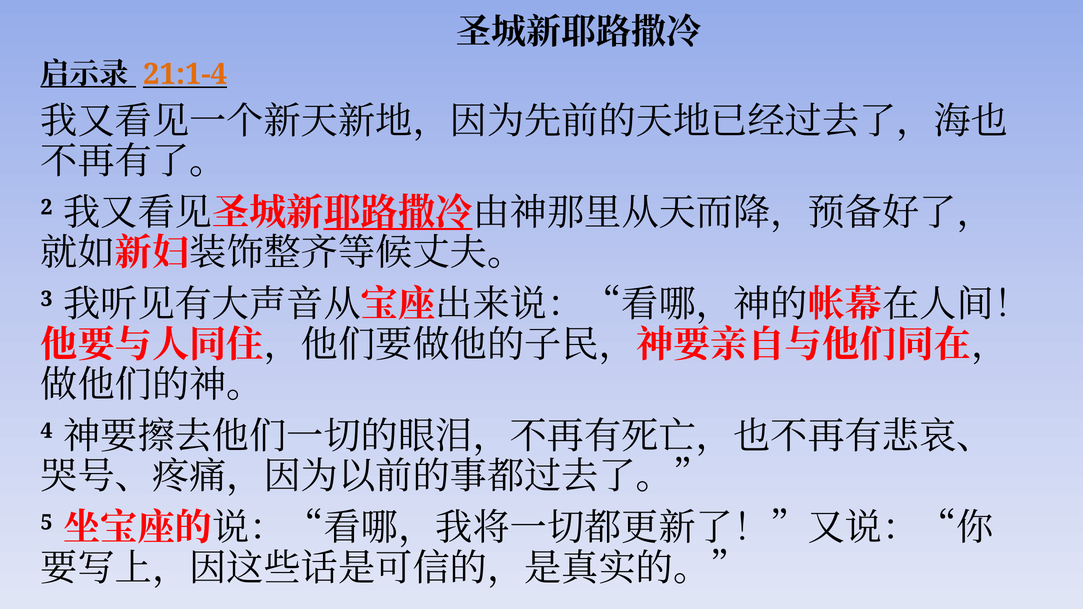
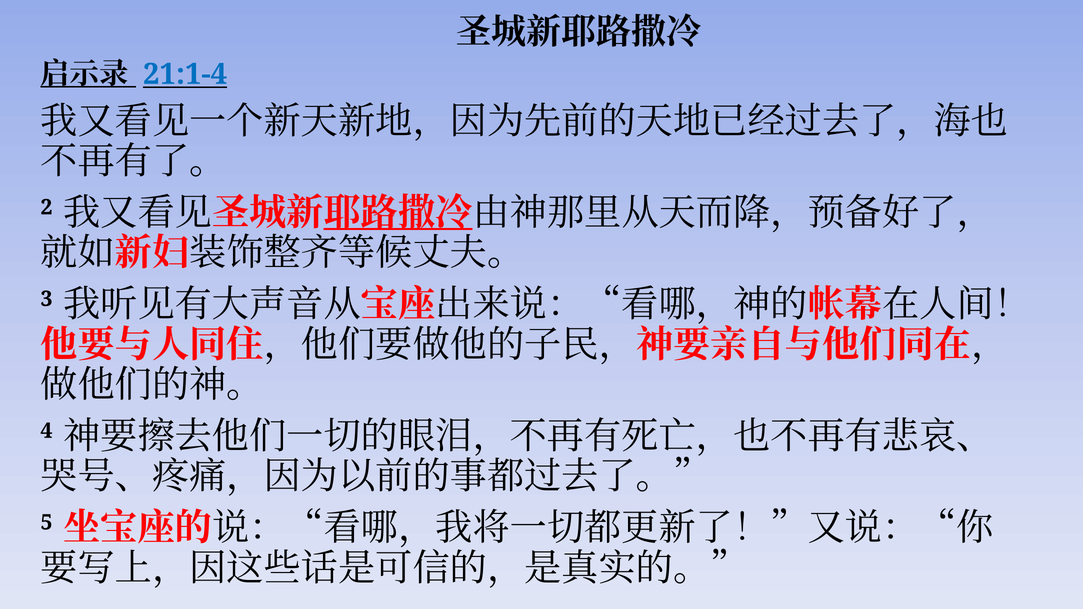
21:1-4 colour: orange -> blue (185, 74)
